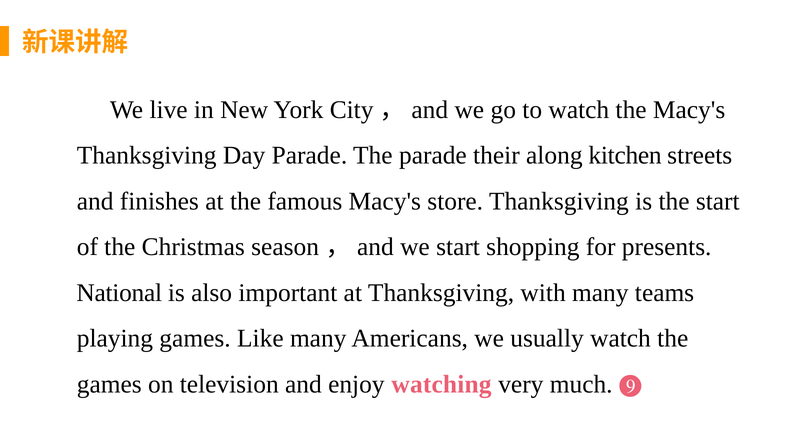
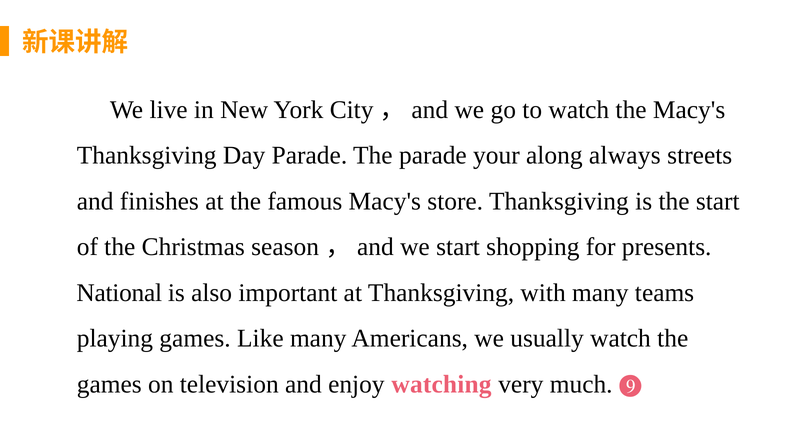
their: their -> your (496, 155)
kitchen: kitchen -> always (625, 155)
